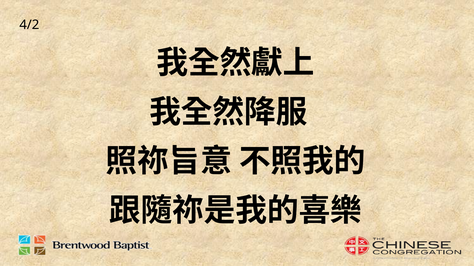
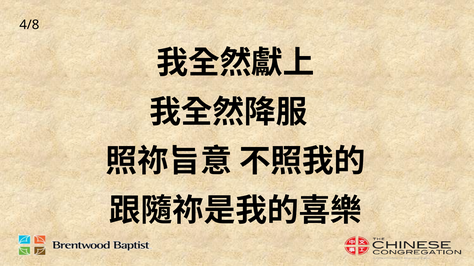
4/2: 4/2 -> 4/8 (29, 25)
